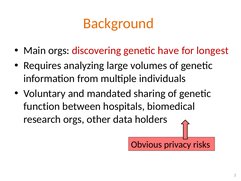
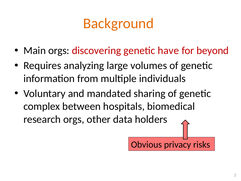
longest: longest -> beyond (213, 51)
function: function -> complex (42, 106)
